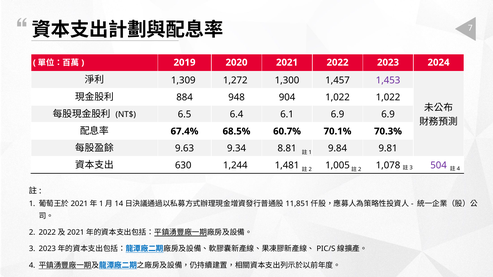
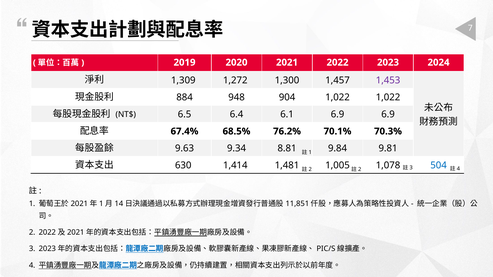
60.7%: 60.7% -> 76.2% (287, 131)
1,244: 1,244 -> 1,414 (235, 166)
504 colour: purple -> blue (439, 166)
